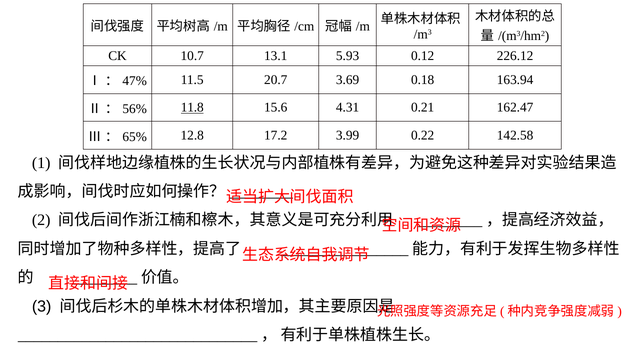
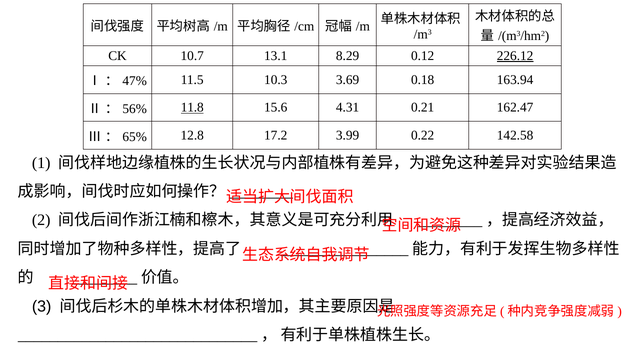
5.93: 5.93 -> 8.29 (348, 56)
226.12 underline: none -> present (515, 56)
20.7: 20.7 -> 10.3 (276, 80)
